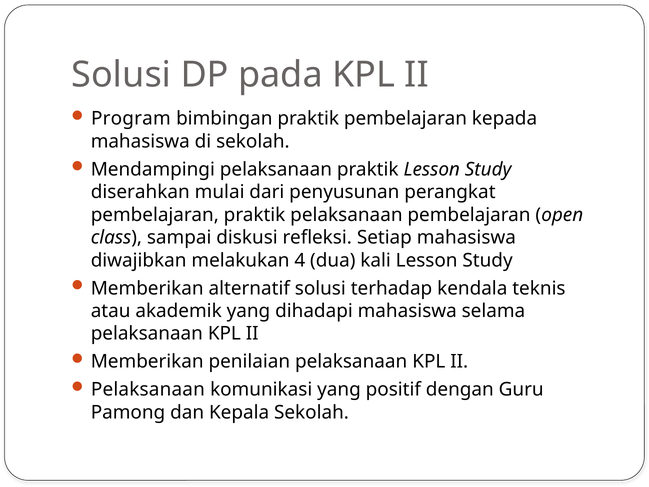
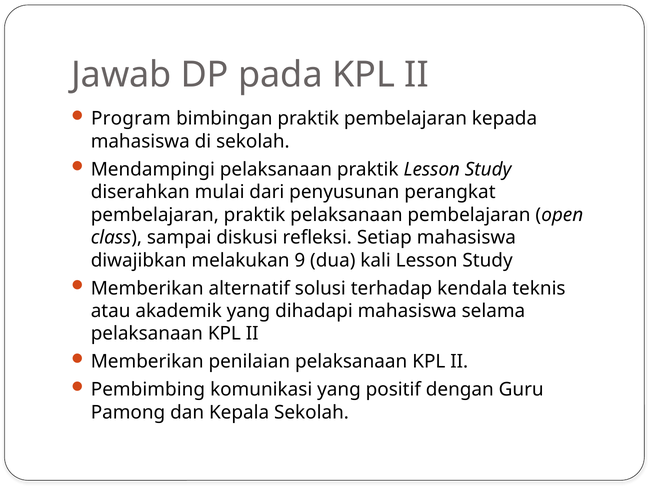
Solusi: Solusi -> Jawab (121, 75)
4: 4 -> 9 (300, 260)
Pelaksanaan: Pelaksanaan -> Pembimbing (148, 389)
